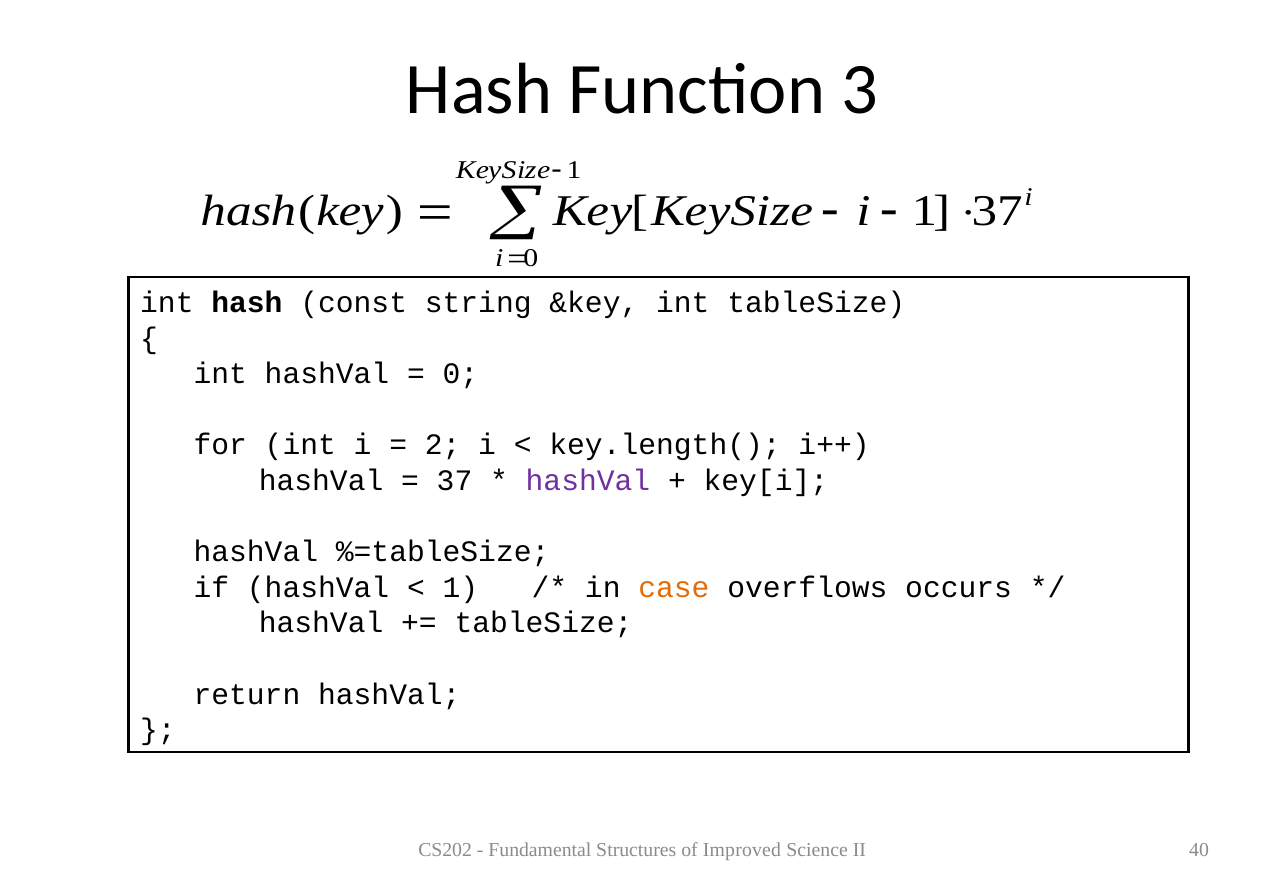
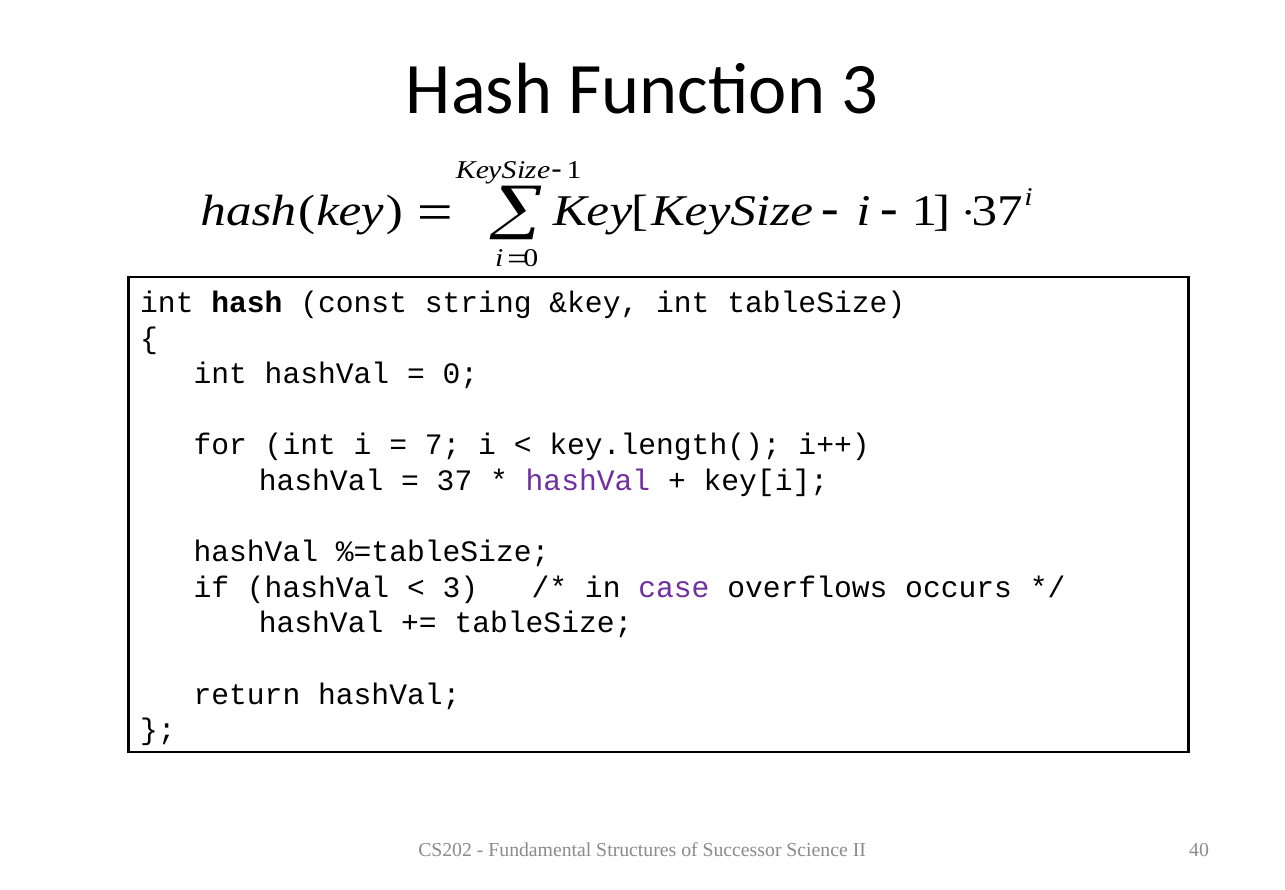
2: 2 -> 7 (443, 445)
1: 1 -> 3 (460, 587)
case colour: orange -> purple (674, 587)
Improved: Improved -> Successor (742, 850)
